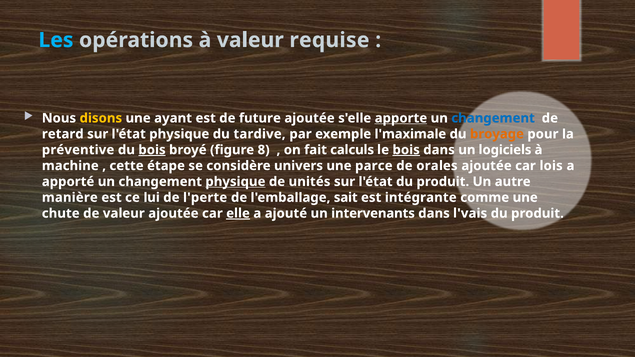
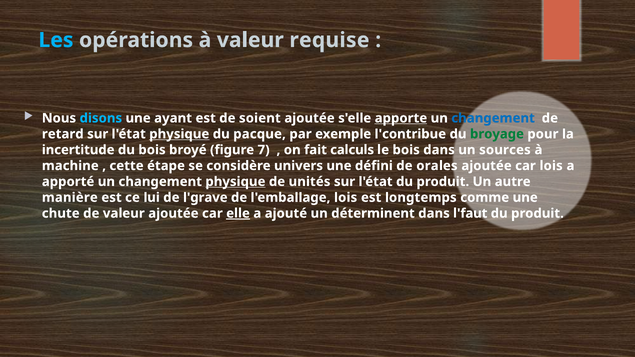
disons colour: yellow -> light blue (101, 118)
future: future -> soient (260, 118)
physique underline: none -> present (179, 134)
tardive: tardive -> pacque (260, 134)
l'maximale: l'maximale -> l'contribue (410, 134)
broyage colour: orange -> green (497, 134)
préventive: préventive -> incertitude (78, 150)
bois underline: present -> none (152, 150)
8: 8 -> 7 (264, 150)
bois underline: present -> none (406, 150)
logiciels: logiciels -> sources (505, 150)
parce: parce -> défini (374, 166)
l'perte: l'perte -> l'grave (205, 198)
l'emballage sait: sait -> lois (346, 198)
intégrante: intégrante -> longtemps (421, 198)
intervenants: intervenants -> déterminent (373, 213)
l'vais: l'vais -> l'faut (470, 213)
